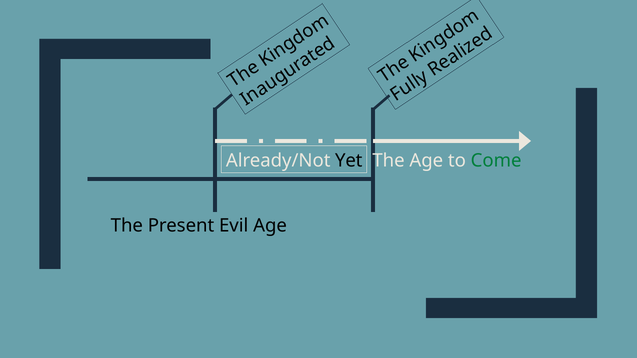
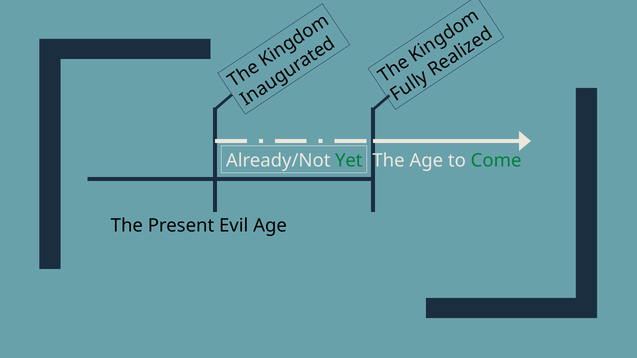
Yet colour: black -> green (349, 161)
